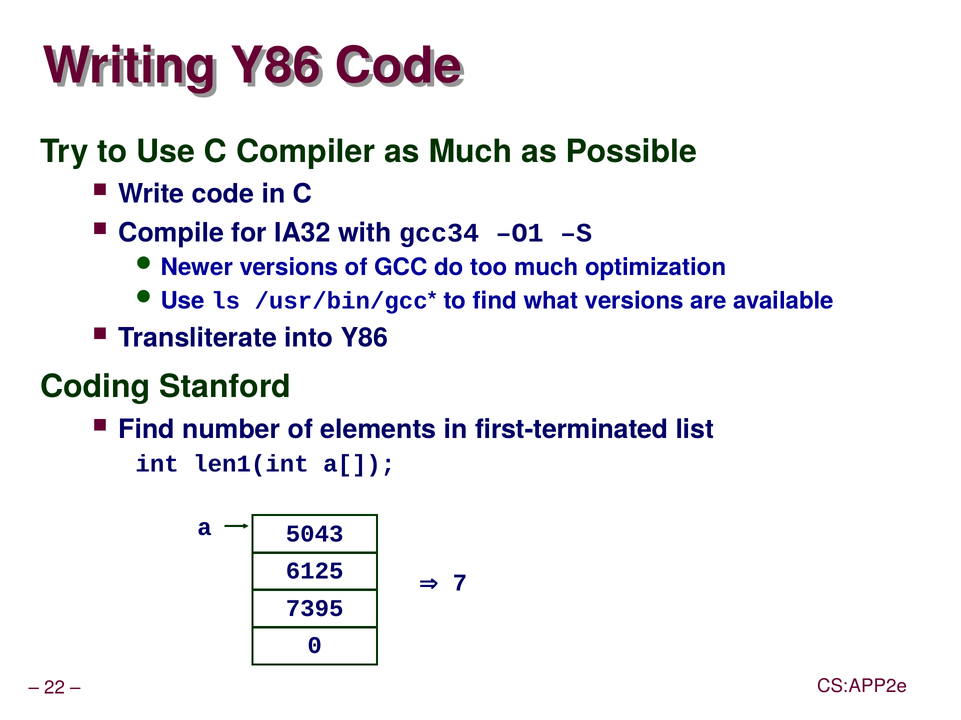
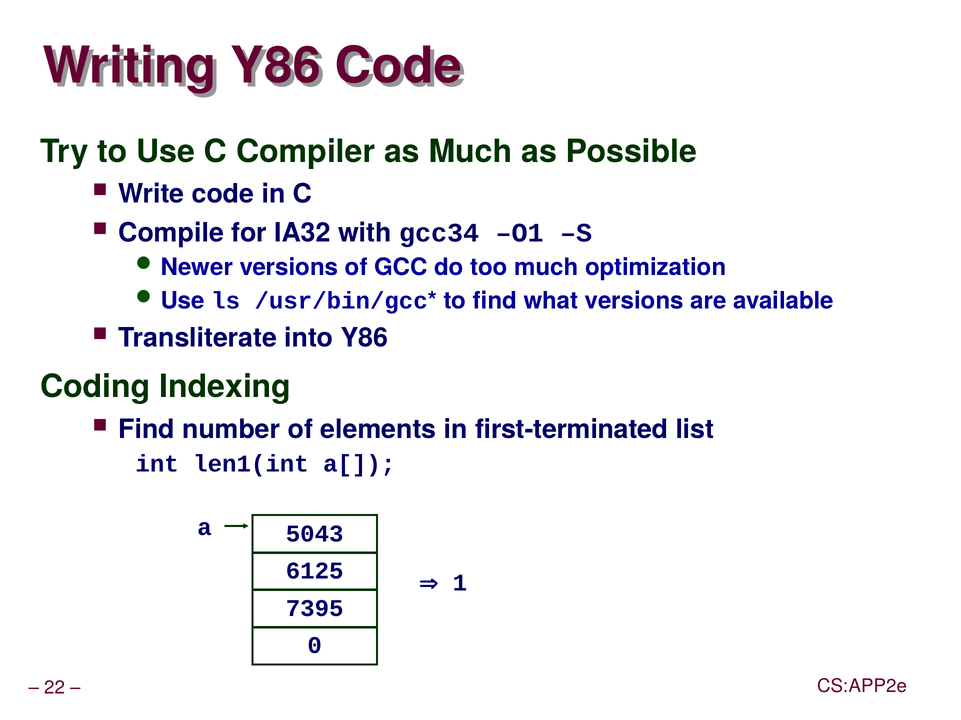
Stanford: Stanford -> Indexing (225, 387)
7: 7 -> 1 (460, 583)
